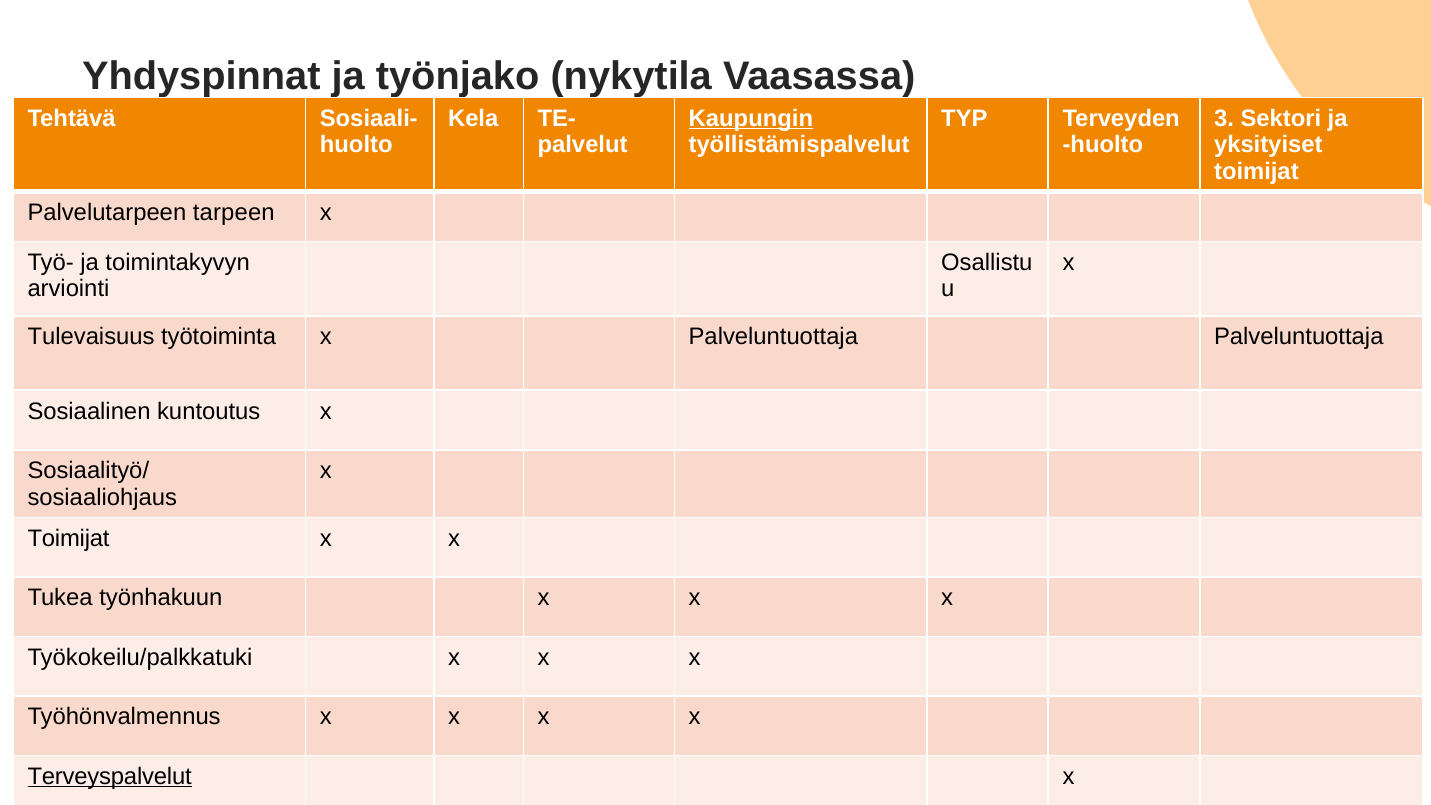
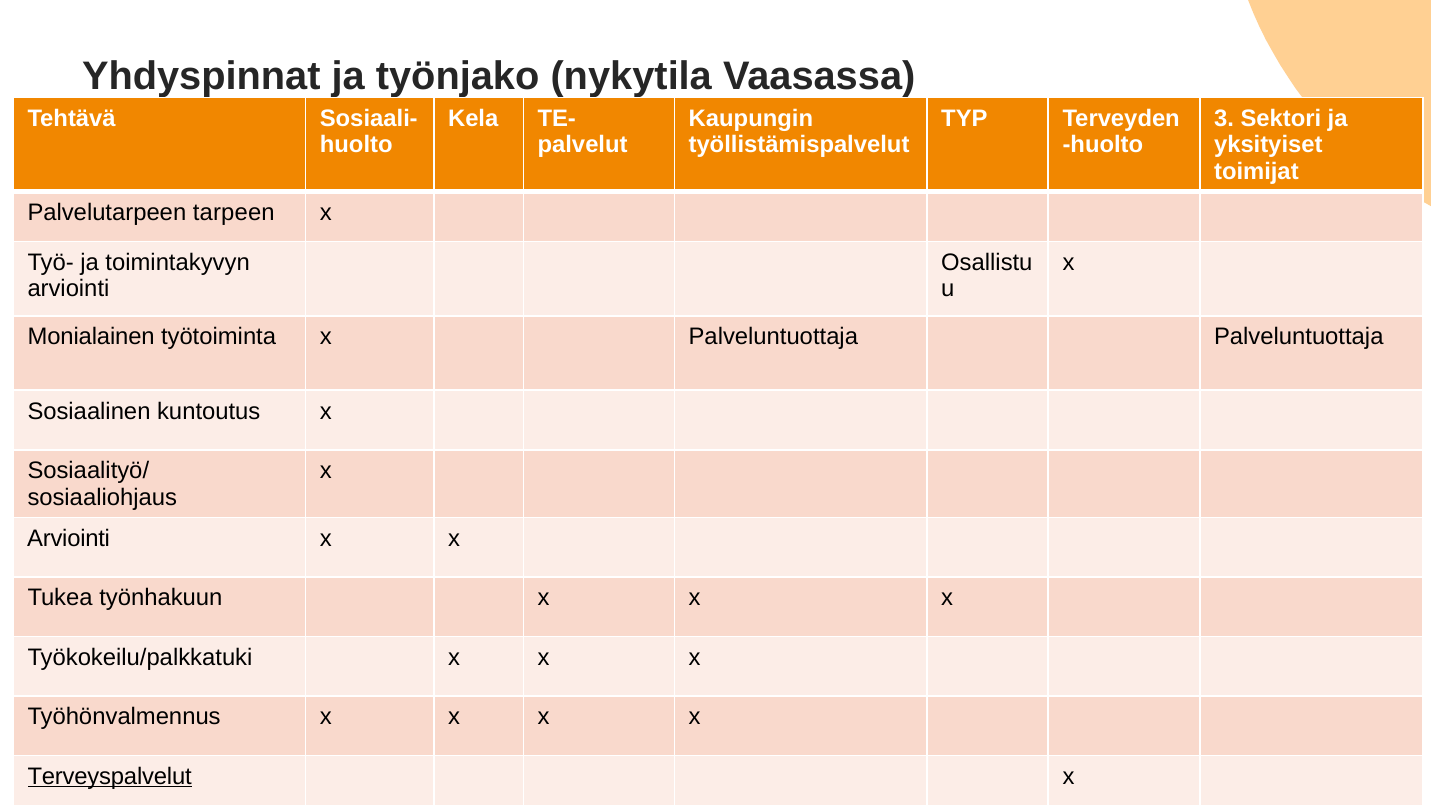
Kaupungin underline: present -> none (751, 118)
Tulevaisuus: Tulevaisuus -> Monialainen (91, 337)
Toimijat: Toimijat -> Arviointi (69, 538)
